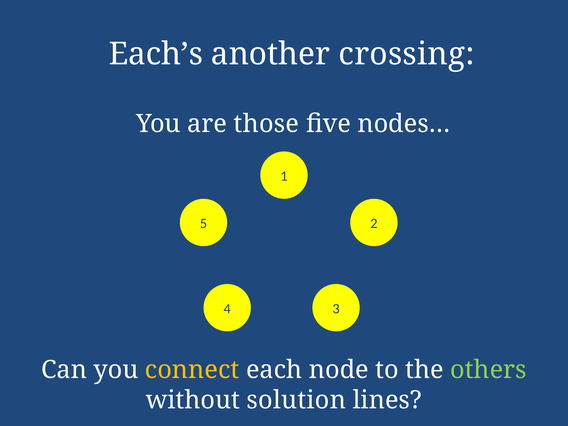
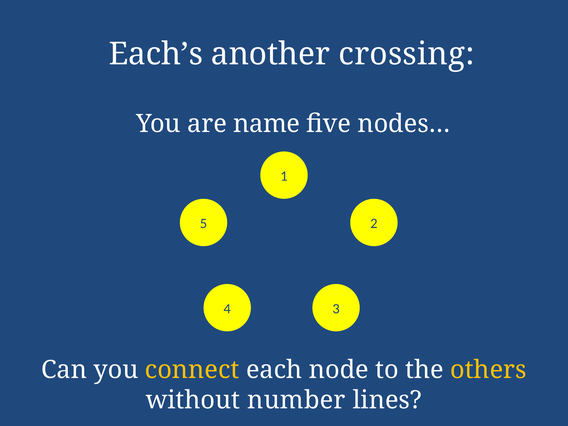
those: those -> name (267, 124)
others colour: light green -> yellow (488, 370)
solution: solution -> number (296, 400)
